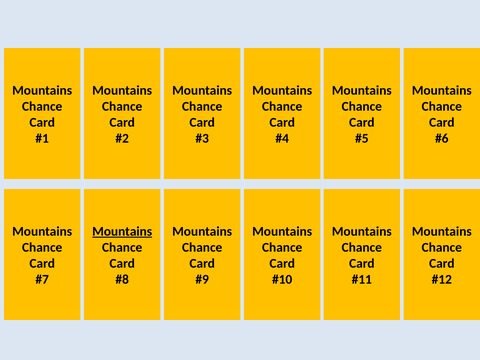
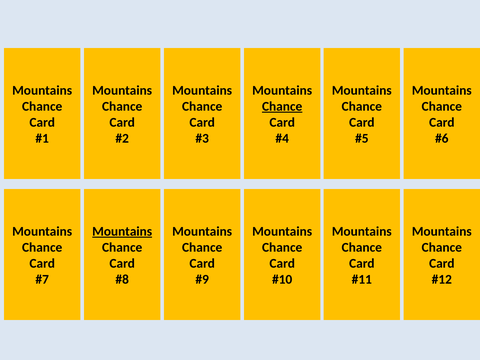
Chance underline: none -> present (282, 106)
